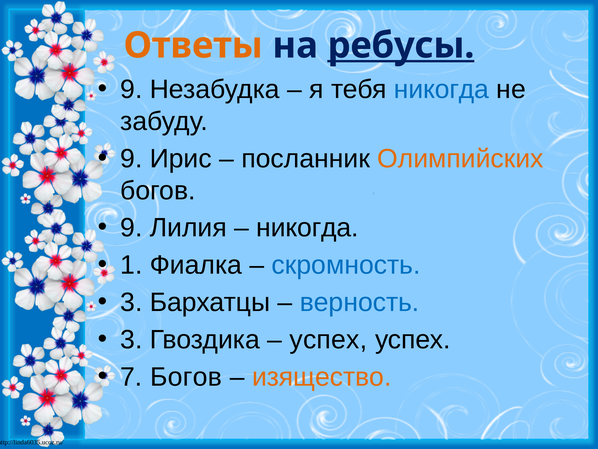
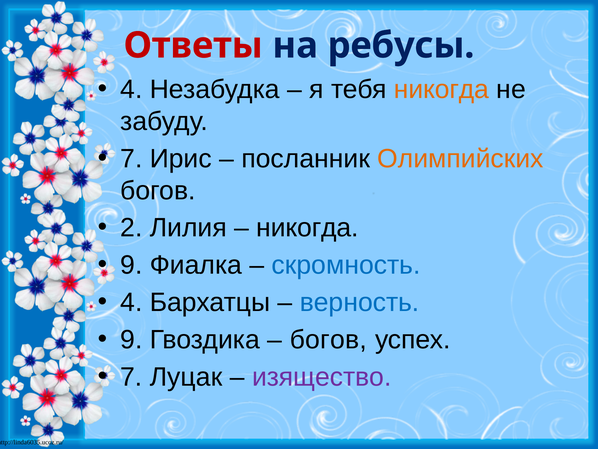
Ответы colour: orange -> red (193, 45)
ребусы underline: present -> none (401, 45)
9: 9 -> 4 (131, 89)
никогда colour: blue -> orange (441, 89)
9: 9 -> 7 (131, 158)
9: 9 -> 2 (131, 228)
1: 1 -> 9 (131, 265)
3: 3 -> 4 (131, 302)
3: 3 -> 9 (131, 339)
успех: успех -> богов (328, 339)
7 Богов: Богов -> Луцак (186, 376)
изящество colour: orange -> purple (322, 376)
